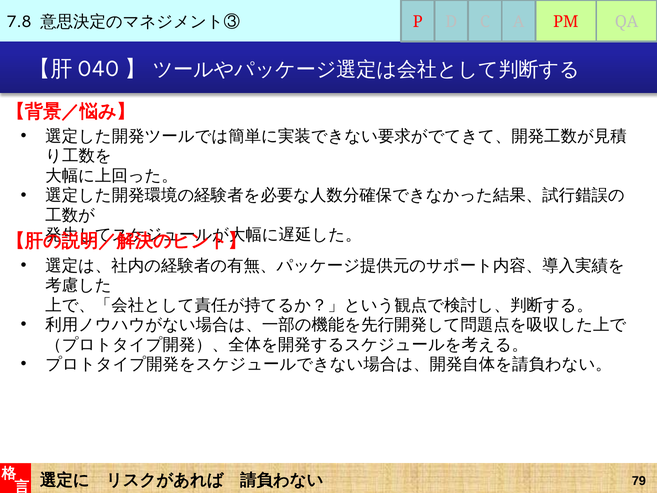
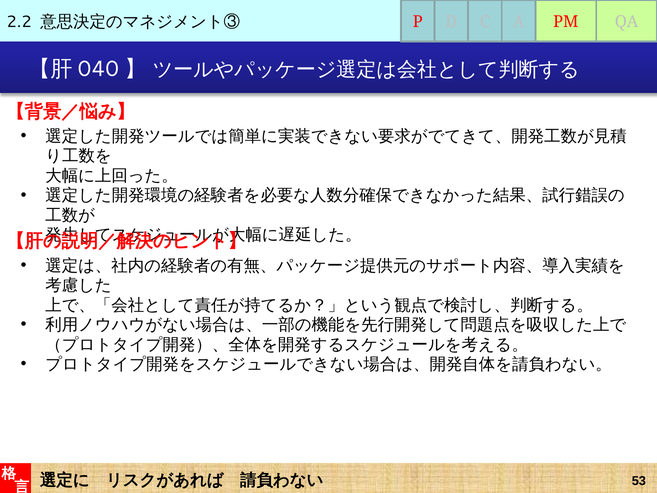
7.8: 7.8 -> 2.2 (19, 22)
79: 79 -> 53 (639, 481)
